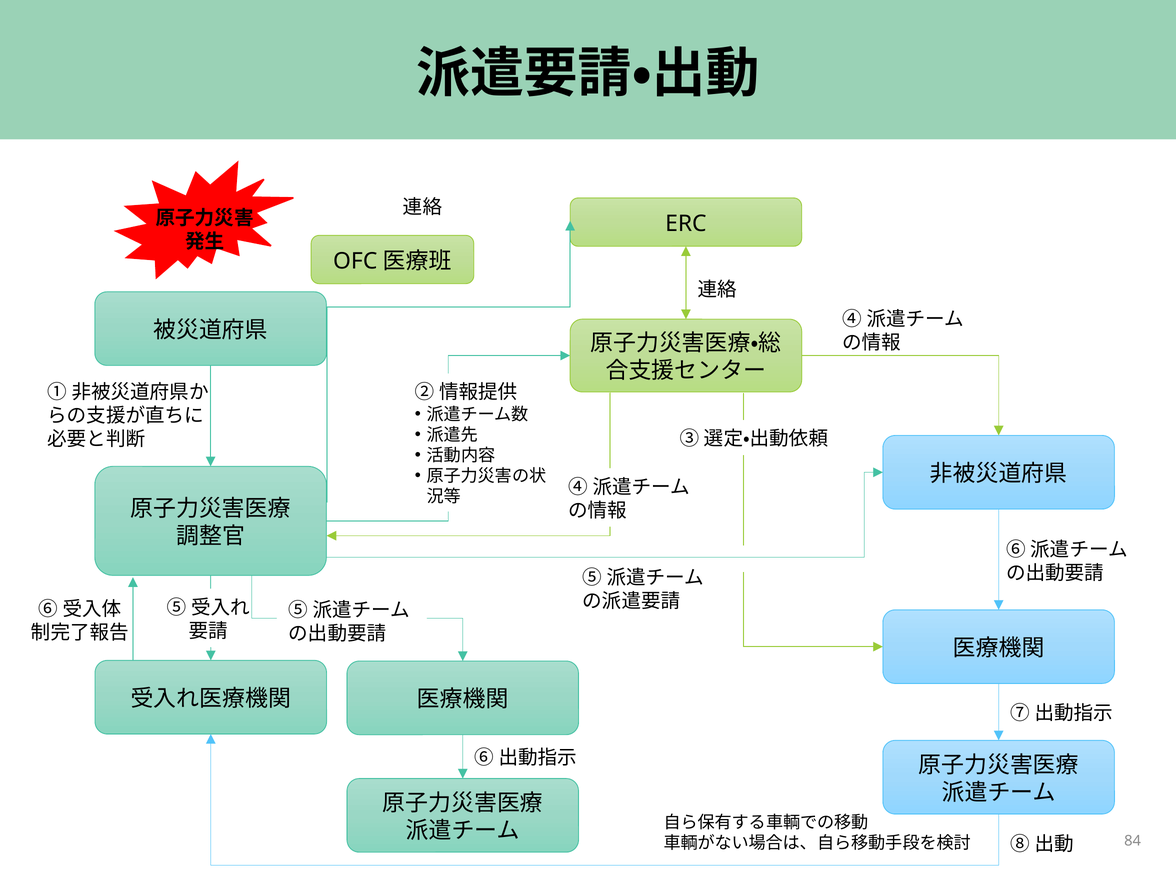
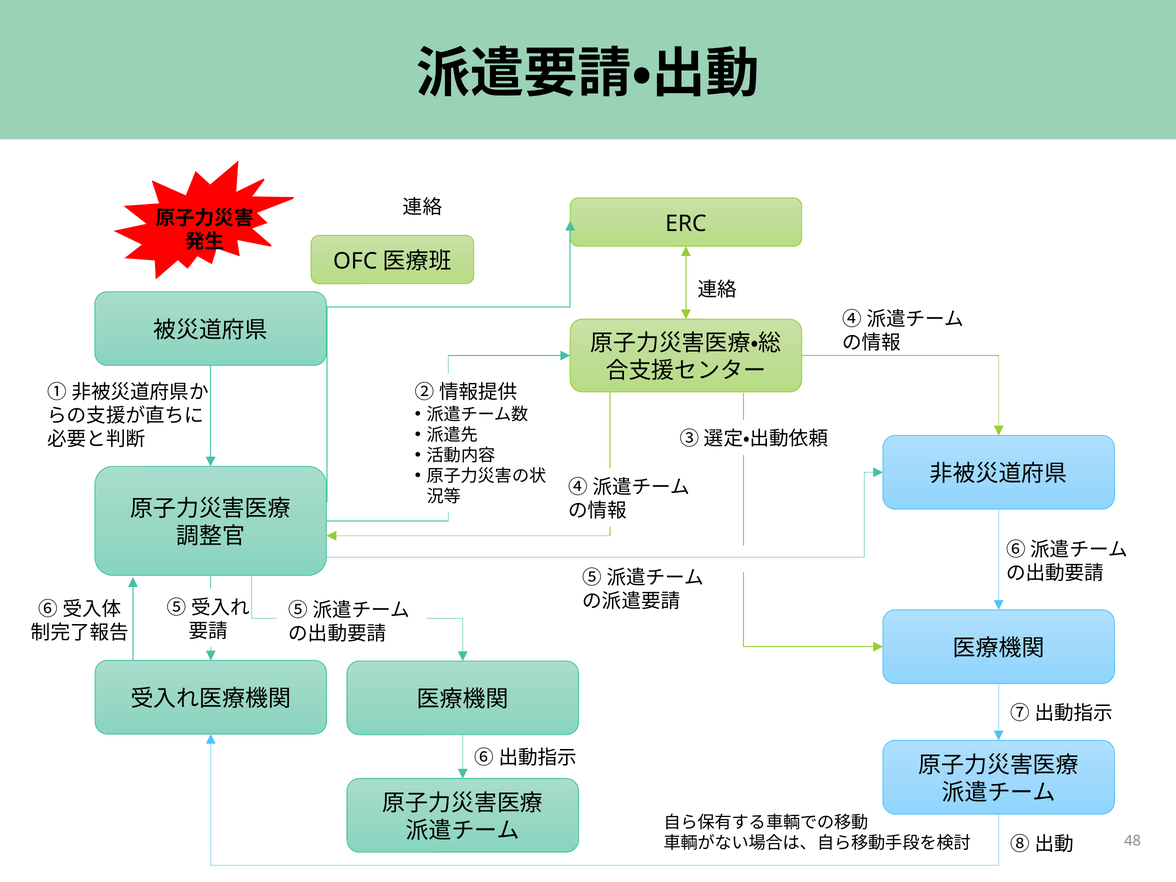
84: 84 -> 48 (1133, 841)
